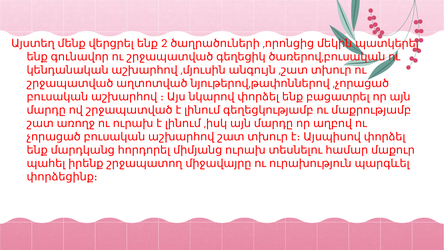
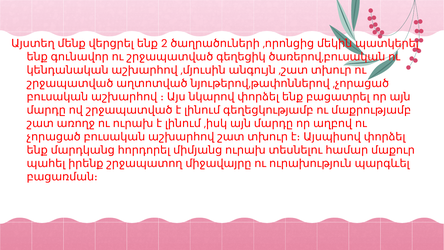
փորձեցինք։: փորձեցինք։ -> բացառման։ (62, 177)
